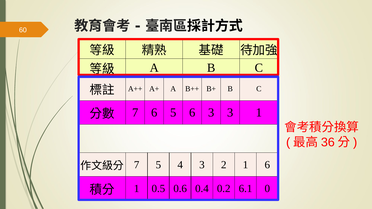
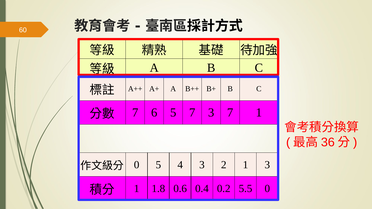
5 6: 6 -> 7 (192, 113)
3 3: 3 -> 7 (230, 113)
7: 7 -> 0 (137, 165)
1 6: 6 -> 3 (267, 165)
0.5: 0.5 -> 1.8 (158, 189)
6.1: 6.1 -> 5.5 (245, 189)
